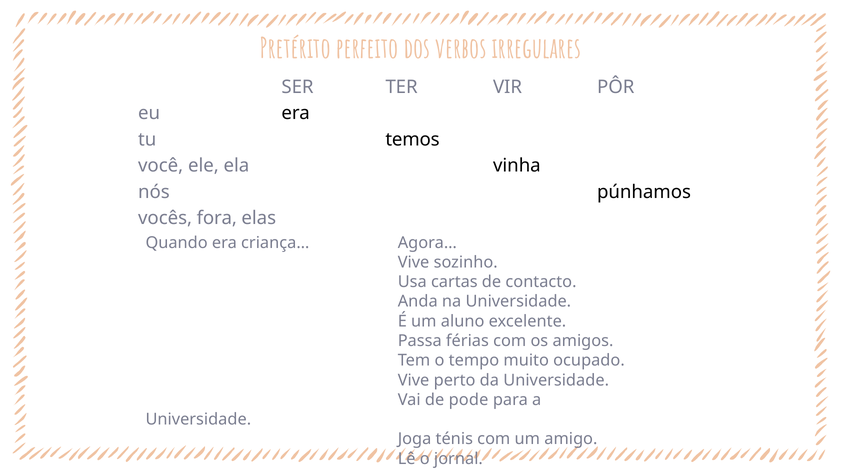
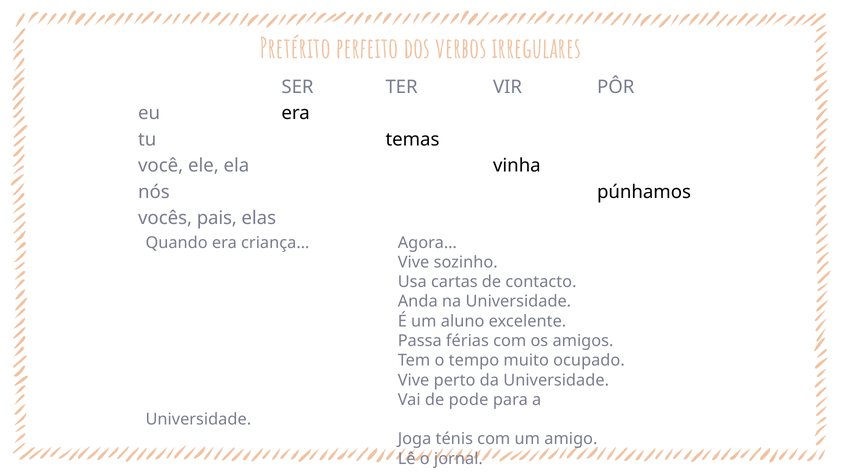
temos: temos -> temas (412, 140)
fora: fora -> pais (217, 218)
